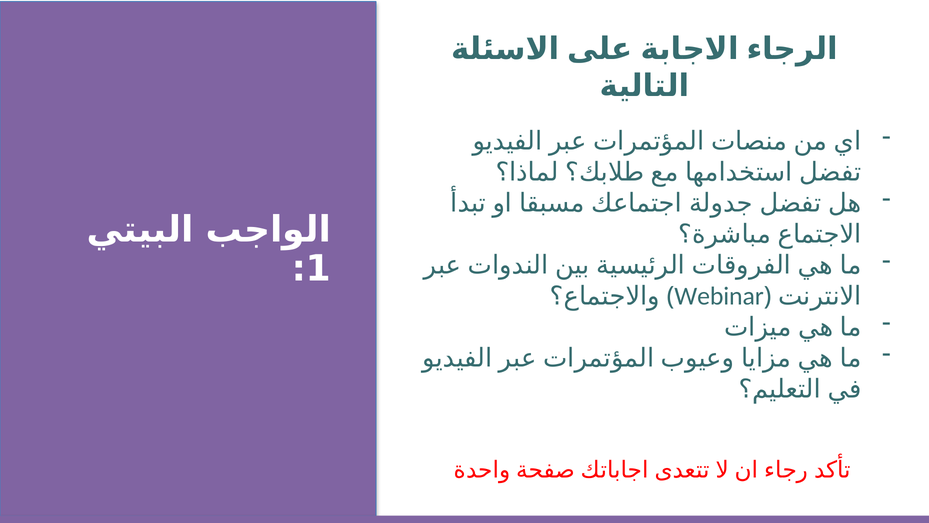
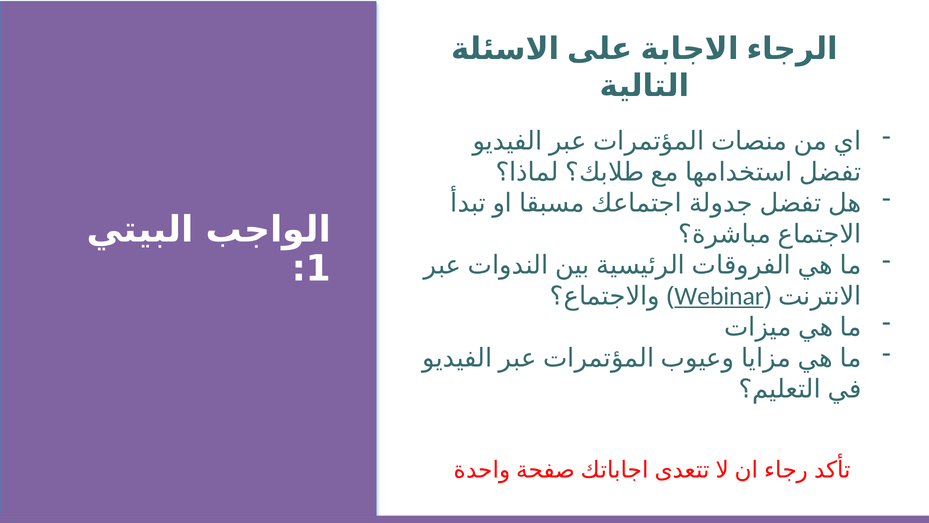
Webinar underline: none -> present (719, 296)
